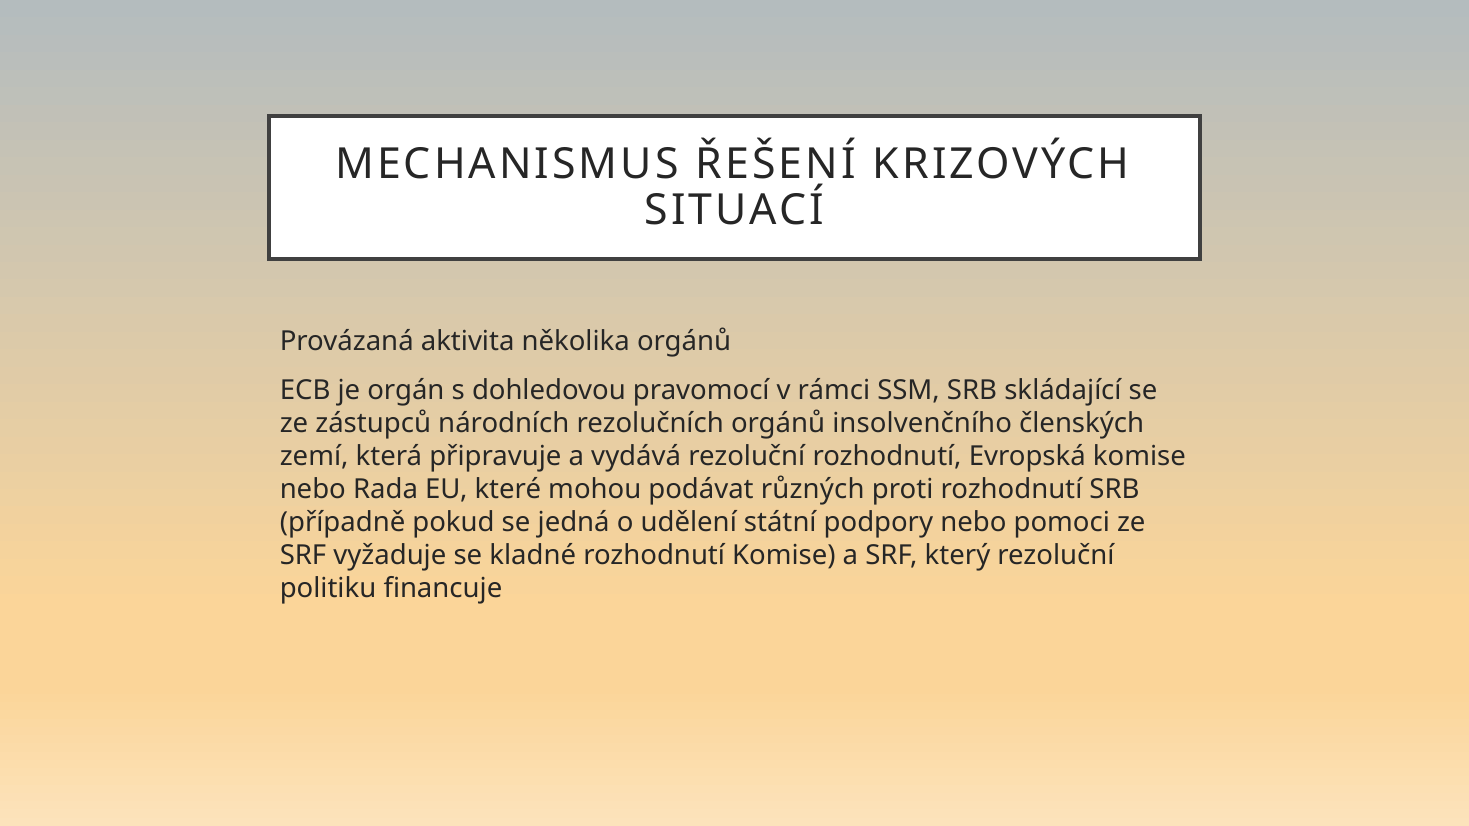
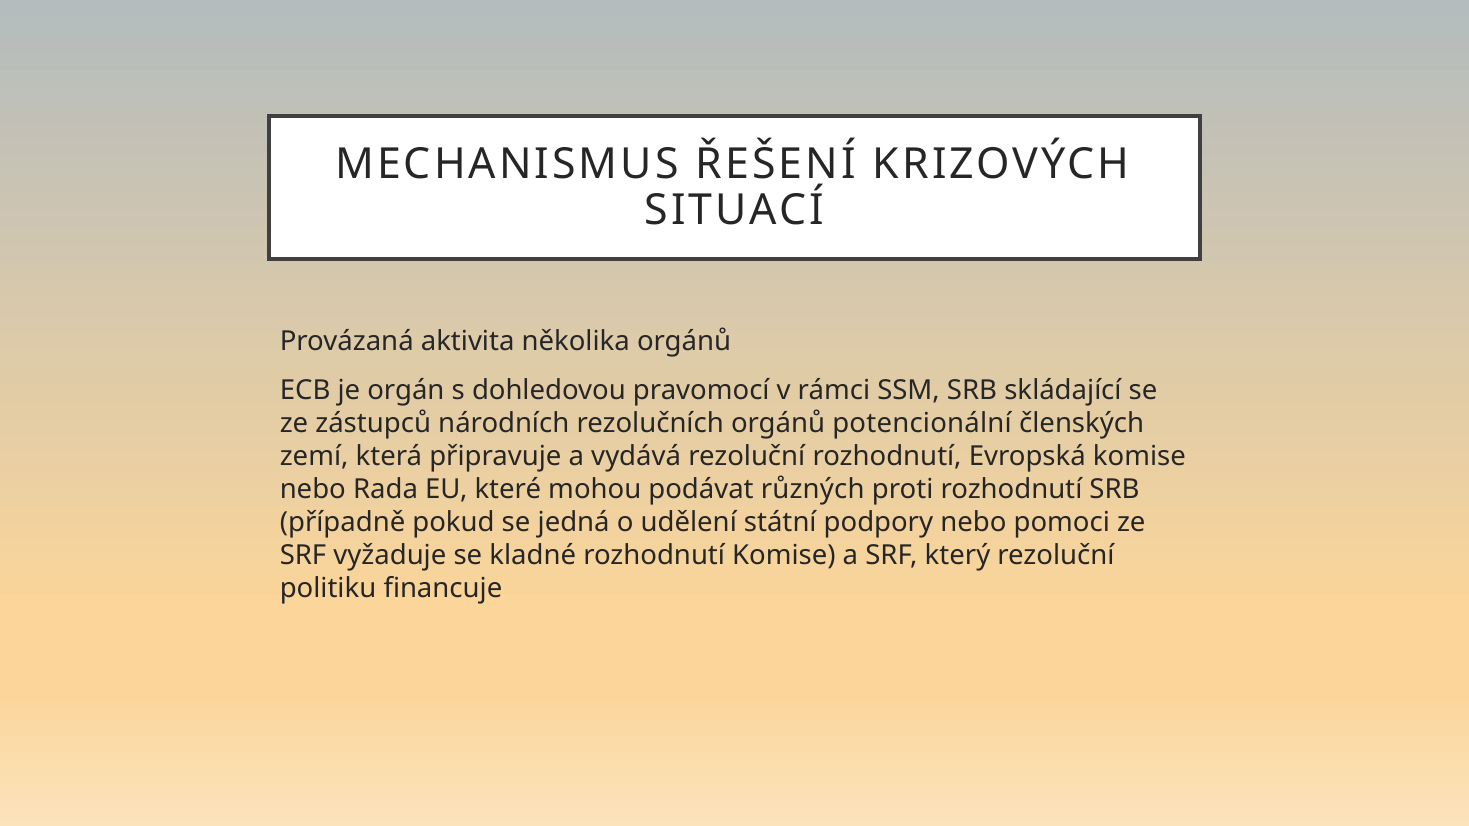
insolvenčního: insolvenčního -> potencionální (922, 423)
